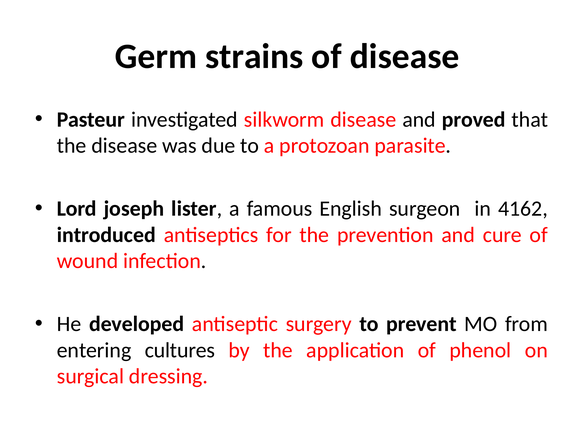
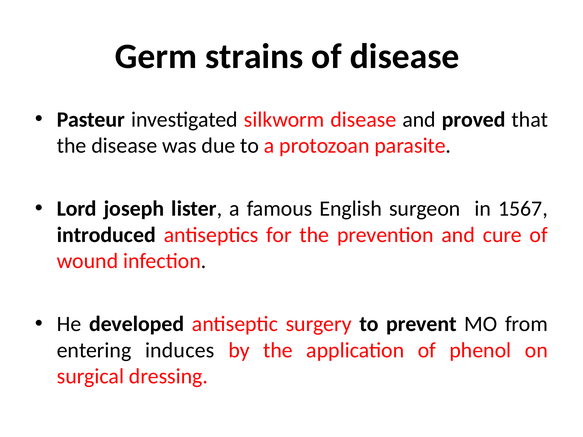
4162: 4162 -> 1567 (523, 209)
cultures: cultures -> induces (180, 350)
